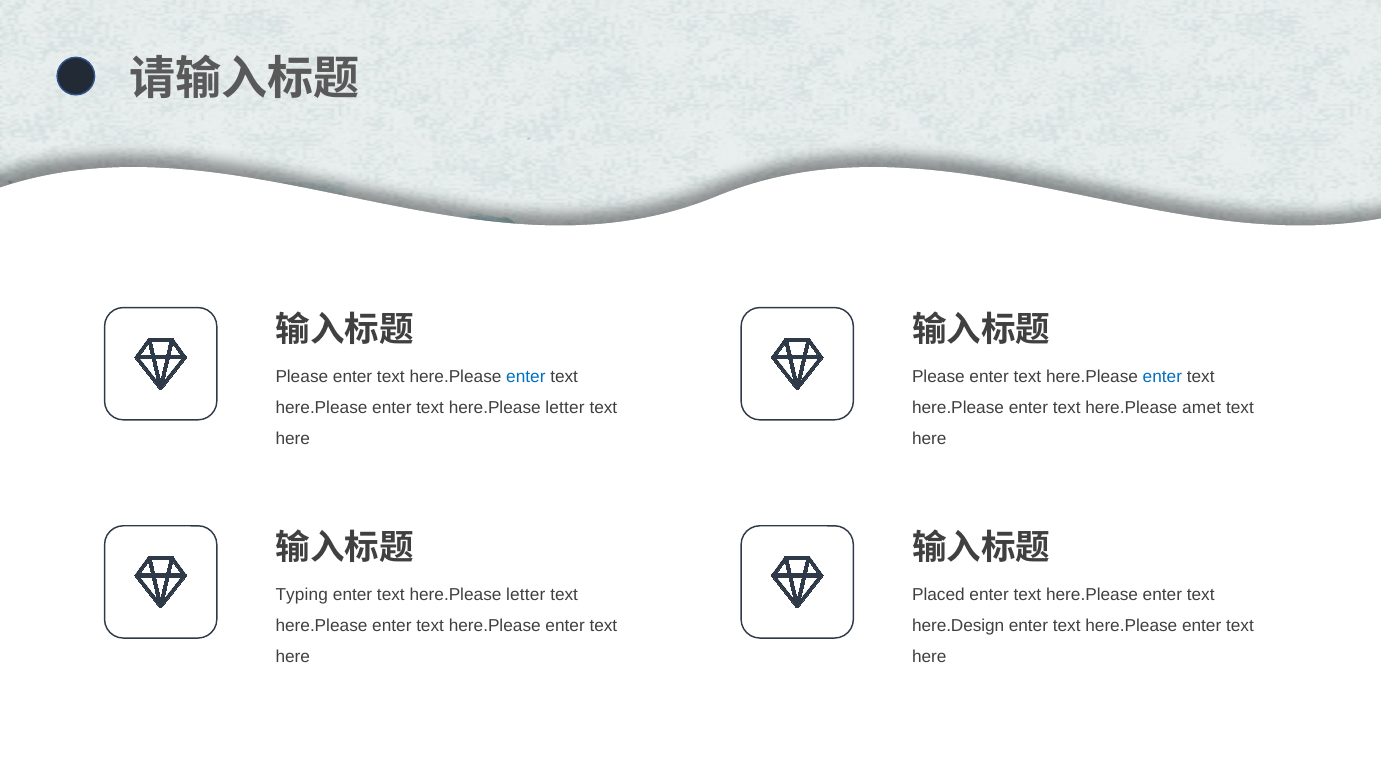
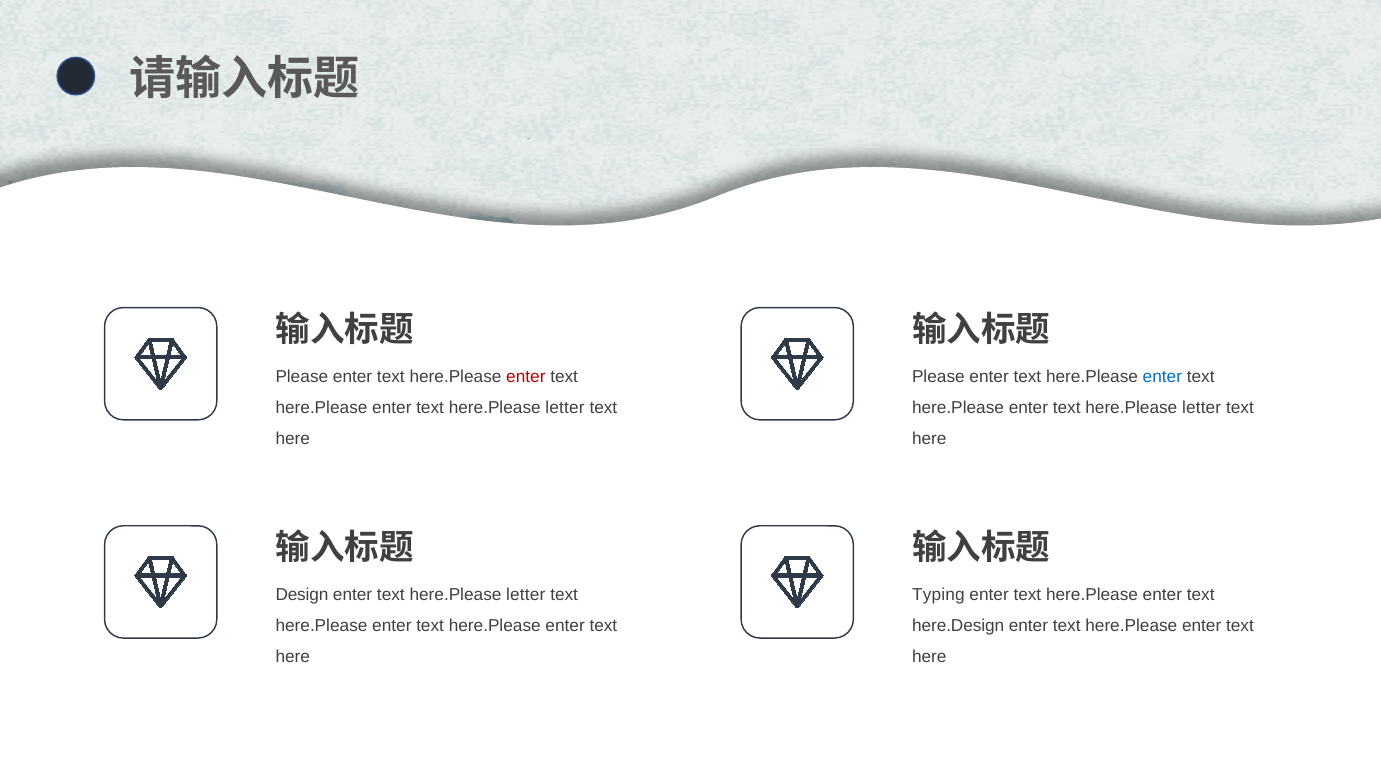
enter colour: blue -> red (526, 377)
amet: amet -> letter (1202, 408)
Typing: Typing -> Design (302, 595)
Placed: Placed -> Typing (938, 595)
